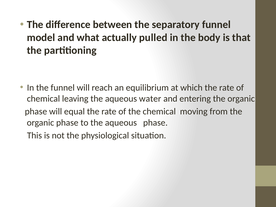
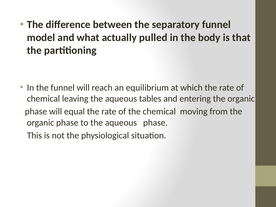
water: water -> tables (150, 99)
